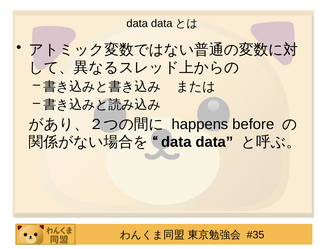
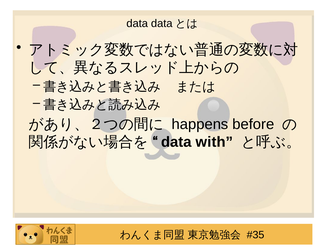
data: data -> with (214, 142)
